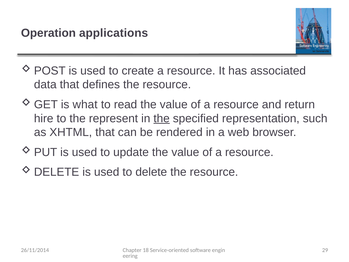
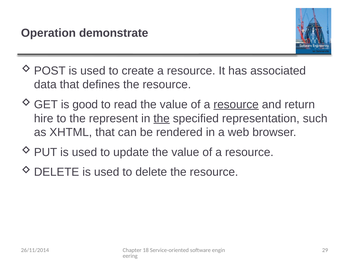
applications: applications -> demonstrate (114, 33)
what: what -> good (85, 104)
resource underline: none -> present (236, 104)
